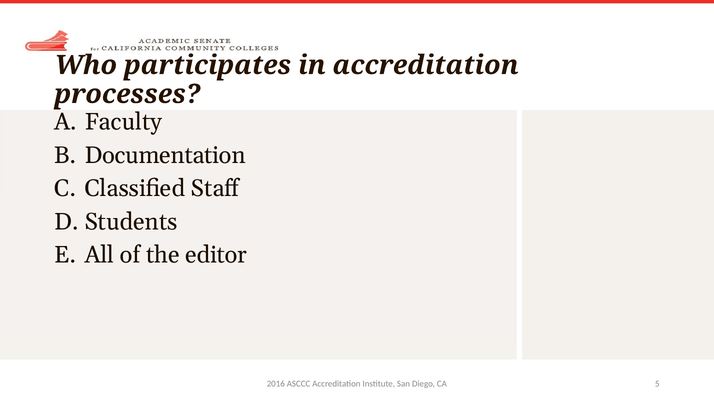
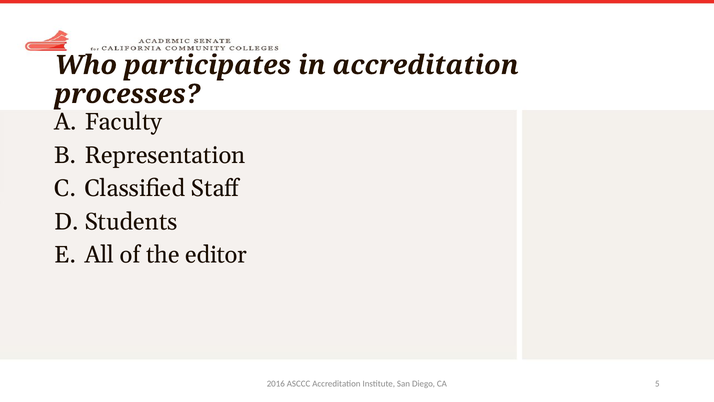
Documentation: Documentation -> Representation (165, 155)
